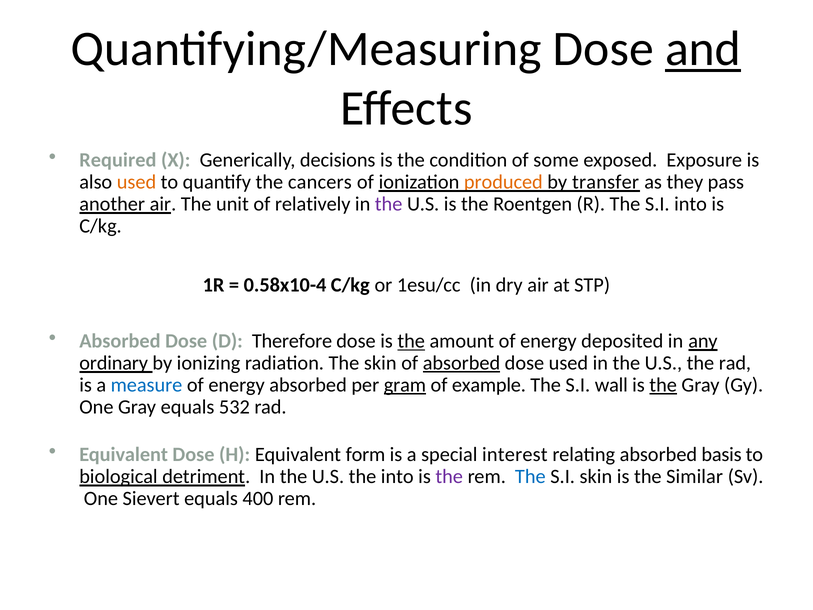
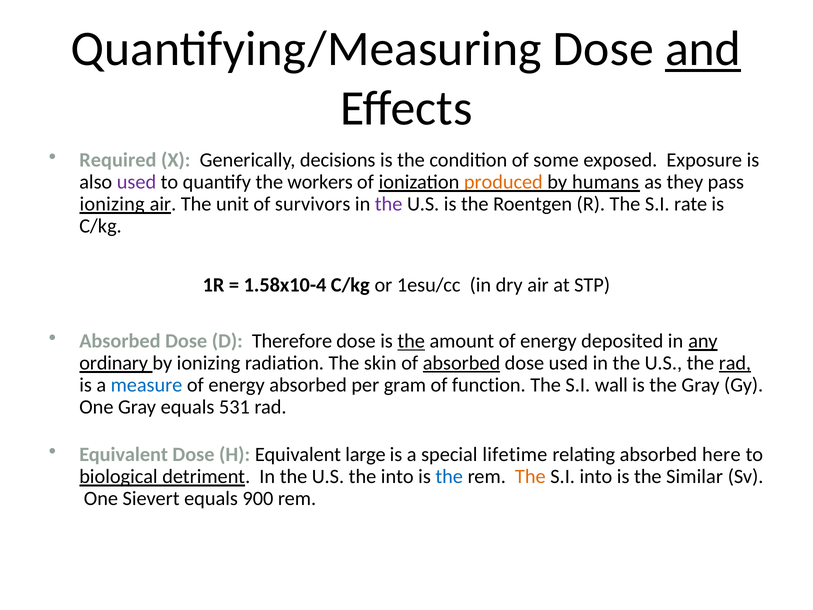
used colour: orange -> purple (137, 182)
cancers: cancers -> workers (320, 182)
transfer: transfer -> humans (606, 182)
another: another -> ionizing (112, 204)
relatively: relatively -> survivors (313, 204)
S.I into: into -> rate (691, 204)
0.58x10-4: 0.58x10-4 -> 1.58x10-4 (285, 285)
rad underline: none -> present (735, 363)
gram underline: present -> none (405, 385)
example: example -> function (489, 385)
the underline: present -> none (663, 385)
532: 532 -> 531 (234, 407)
form: form -> large (365, 454)
interest: interest -> lifetime (515, 454)
basis: basis -> here (721, 454)
the colour: purple -> blue (449, 476)
The colour: blue -> orange (530, 476)
S.I skin: skin -> into (596, 476)
400: 400 -> 900 (258, 498)
